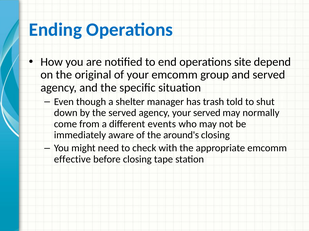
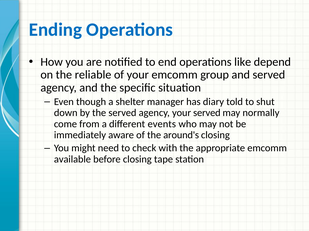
site: site -> like (243, 62)
original: original -> reliable (93, 75)
trash: trash -> diary (213, 102)
effective: effective -> available (72, 160)
